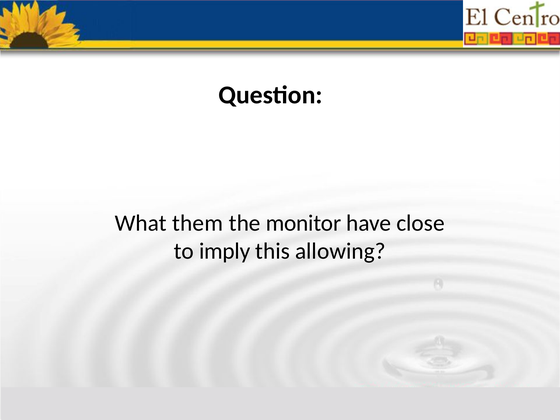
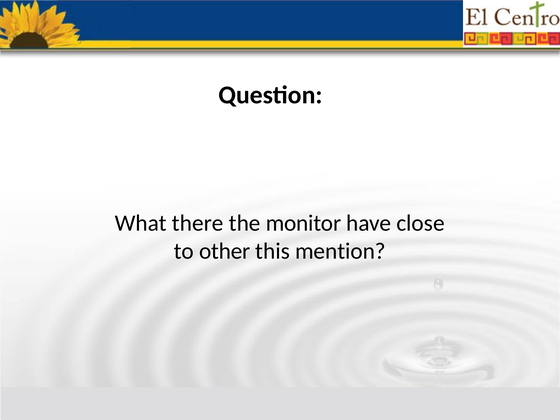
them: them -> there (198, 223)
imply: imply -> other (225, 251)
allowing: allowing -> mention (340, 251)
